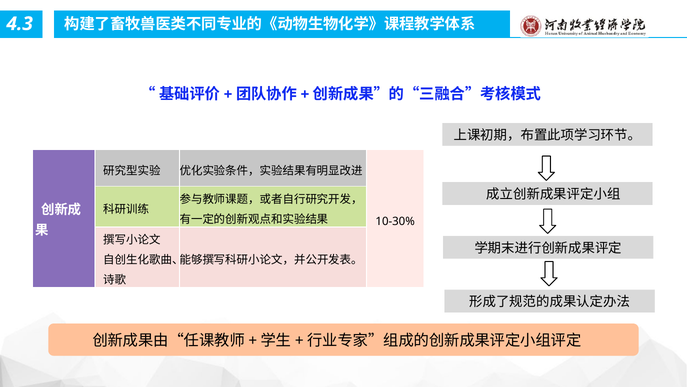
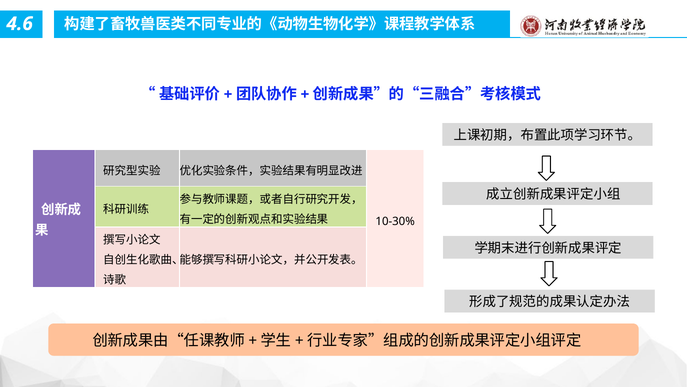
4.3: 4.3 -> 4.6 (20, 24)
